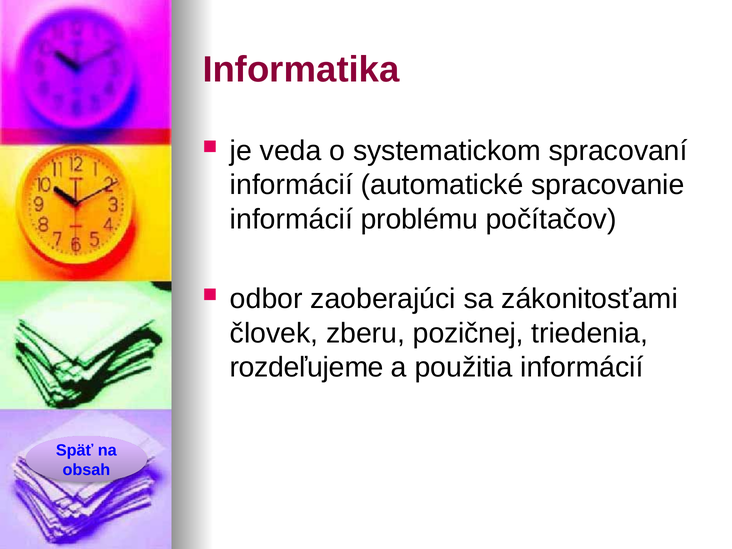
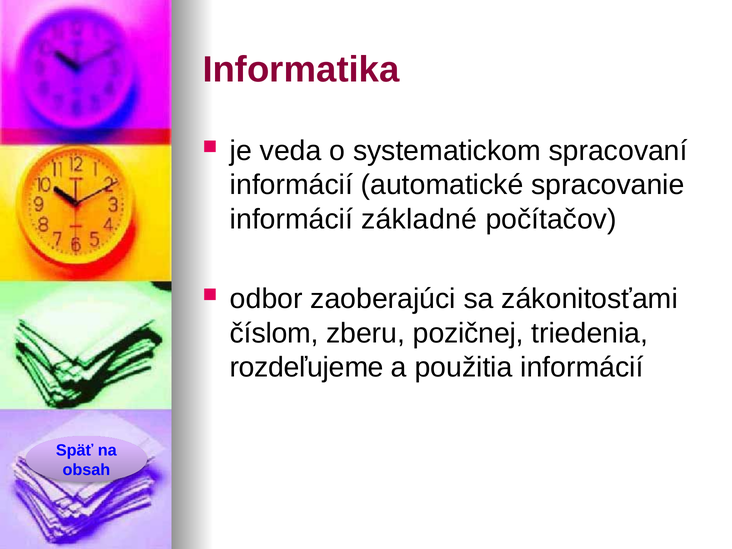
problému: problému -> základné (419, 219)
človek: človek -> číslom (274, 333)
